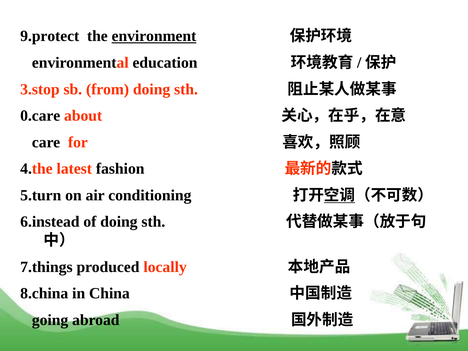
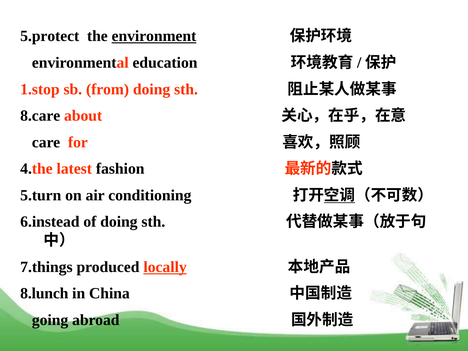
9.protect: 9.protect -> 5.protect (50, 36)
3.stop: 3.stop -> 1.stop (40, 89)
0.care: 0.care -> 8.care (40, 116)
locally underline: none -> present (165, 267)
8.china: 8.china -> 8.lunch (44, 294)
